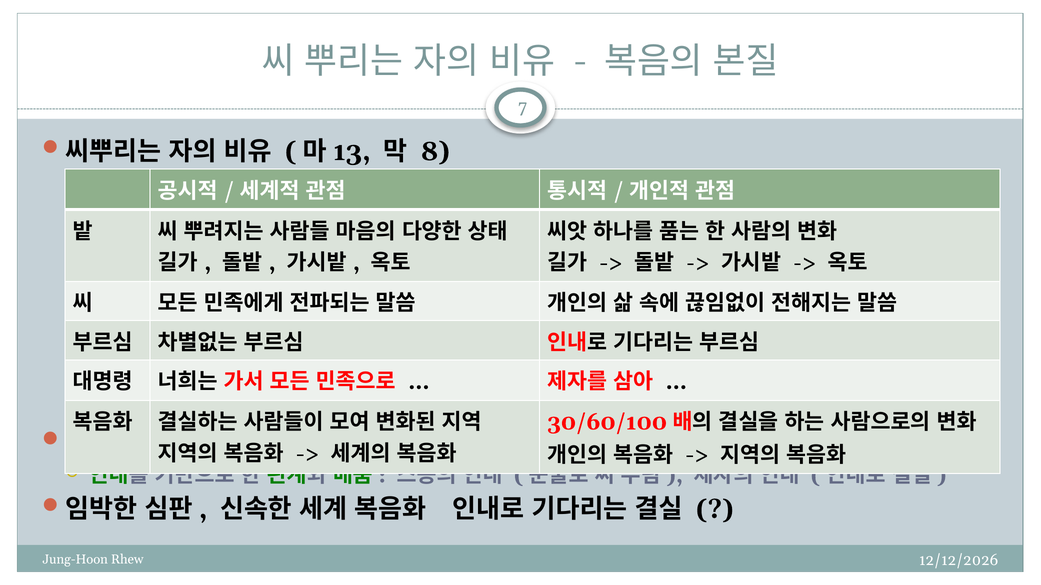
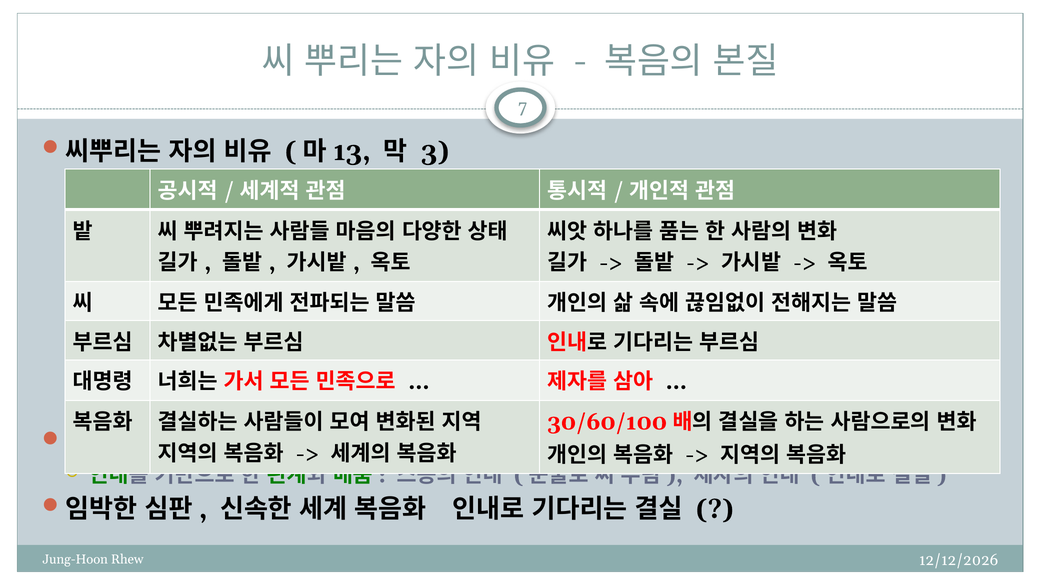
8: 8 -> 3 (435, 152)
